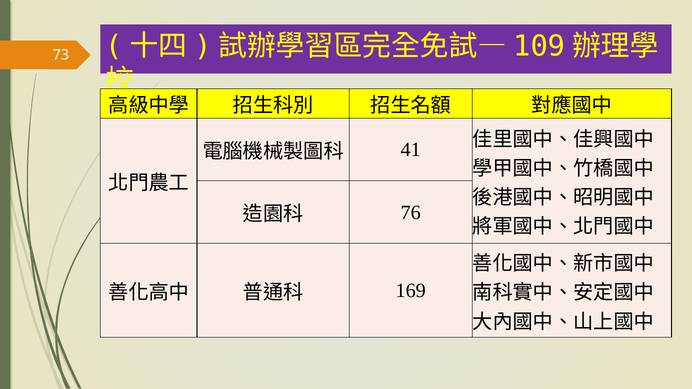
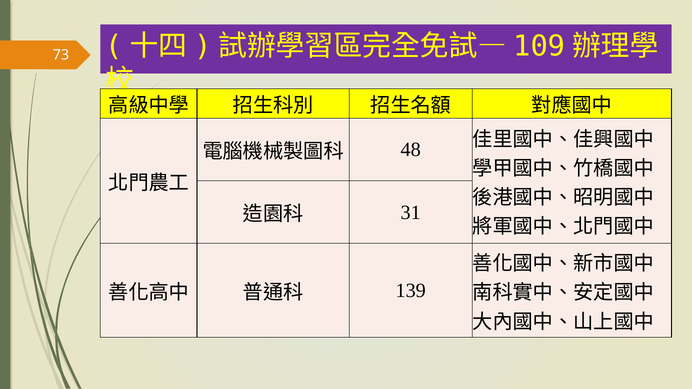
41: 41 -> 48 (411, 150)
76: 76 -> 31 (411, 213)
169: 169 -> 139 (411, 291)
